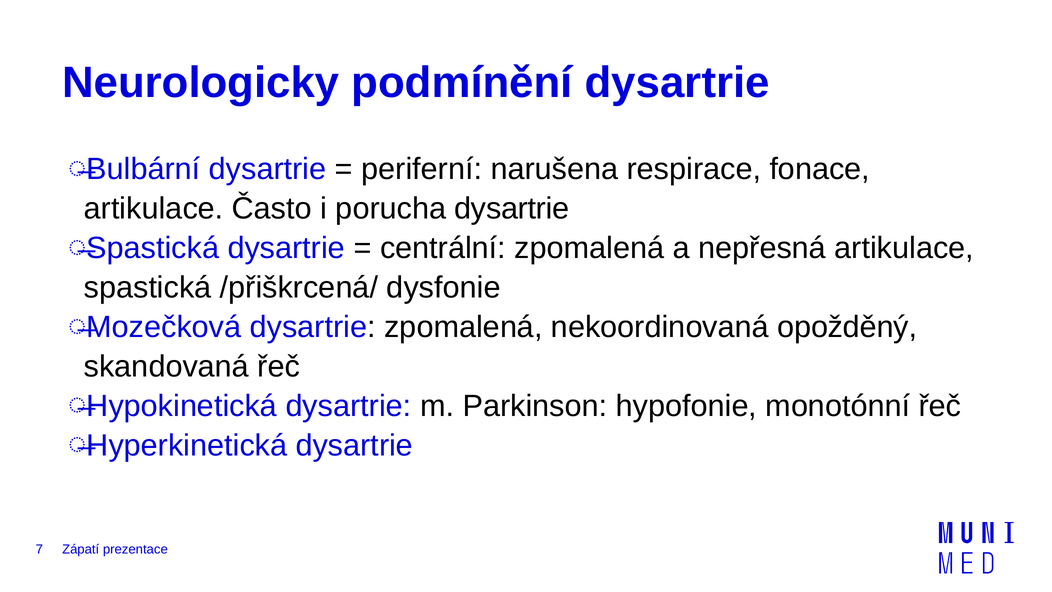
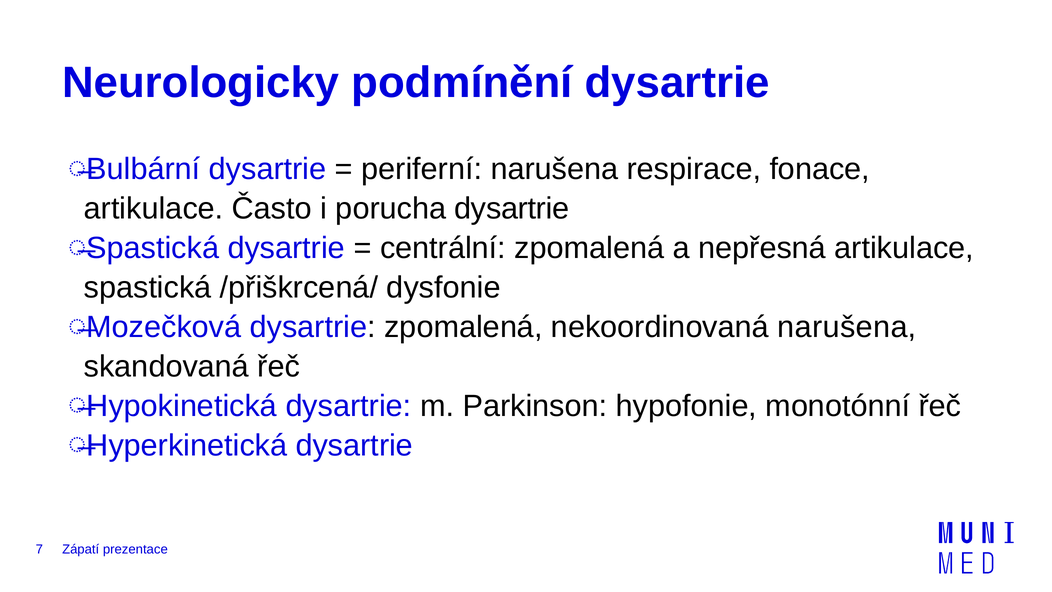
nekoordinovaná opožděný: opožděný -> narušena (847, 327)
